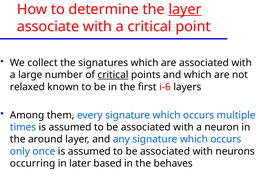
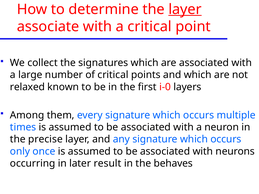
critical underline: present -> none (113, 75)
i-6: i-6 -> i-0 (165, 87)
around: around -> precise (45, 139)
based: based -> result (108, 164)
